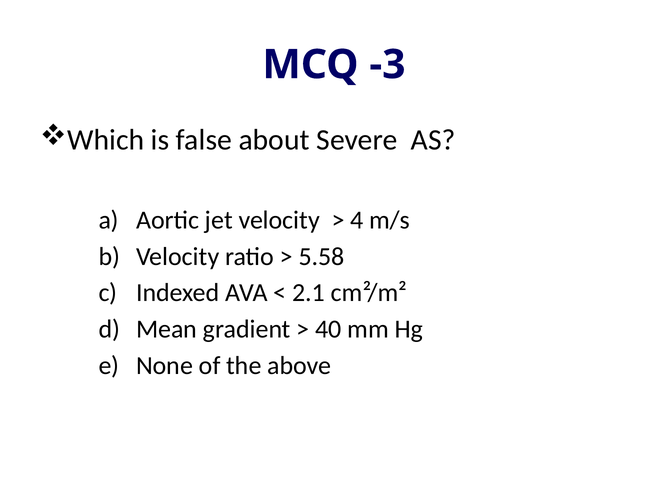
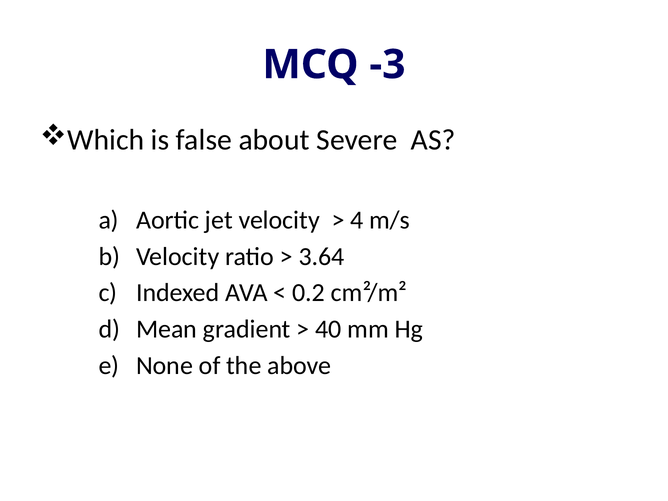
5.58: 5.58 -> 3.64 (322, 256)
2.1: 2.1 -> 0.2 (309, 293)
